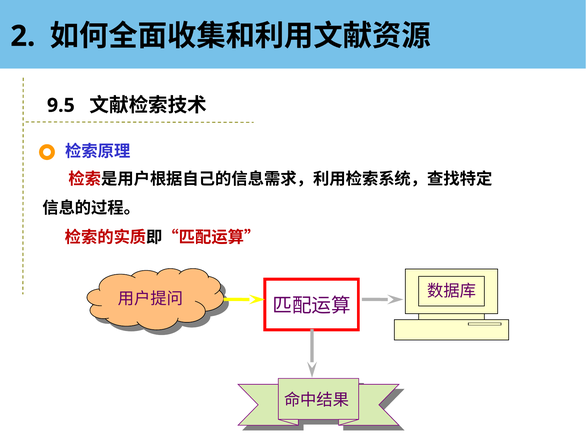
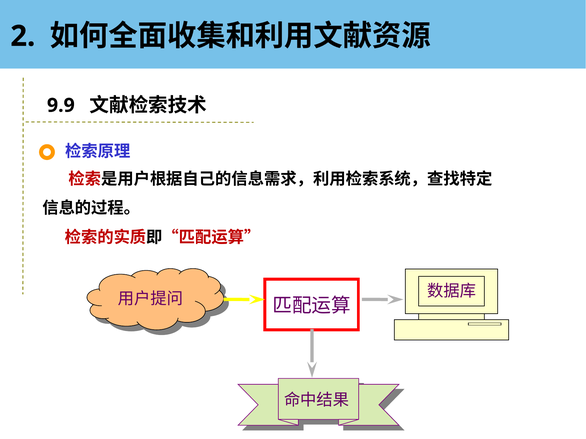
9.5: 9.5 -> 9.9 (61, 105)
